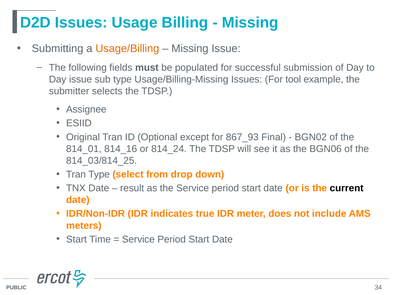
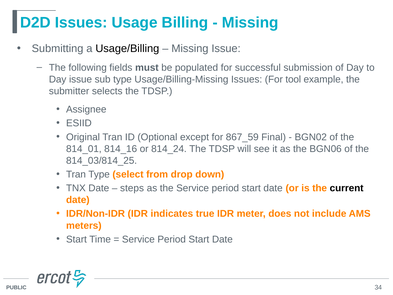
Usage/Billing colour: orange -> black (127, 49)
867_93: 867_93 -> 867_59 (242, 137)
result: result -> steps (132, 188)
